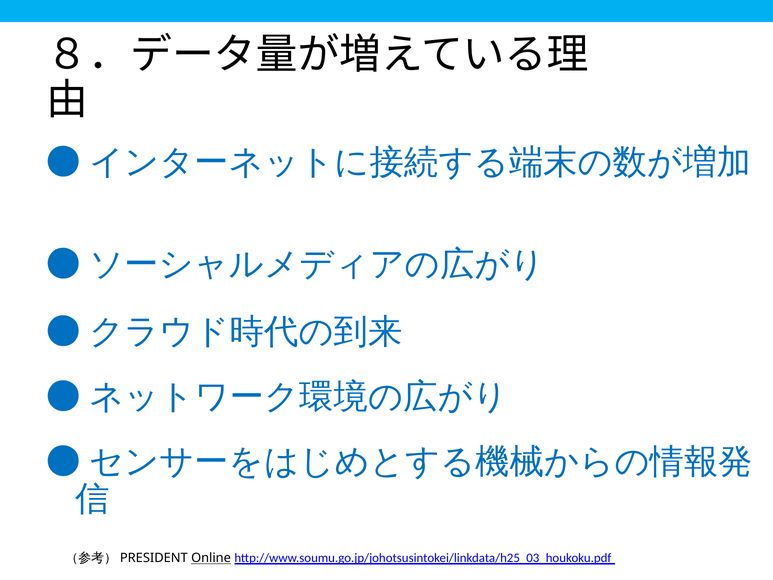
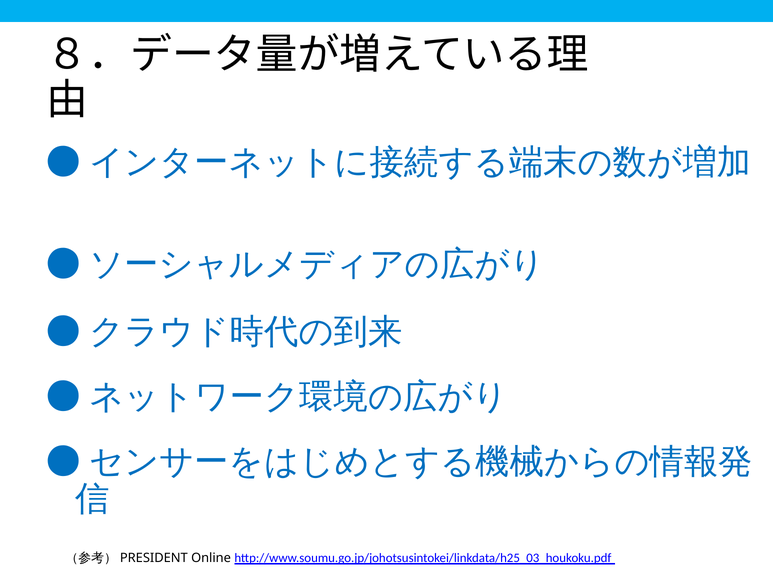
Online underline: present -> none (211, 558)
